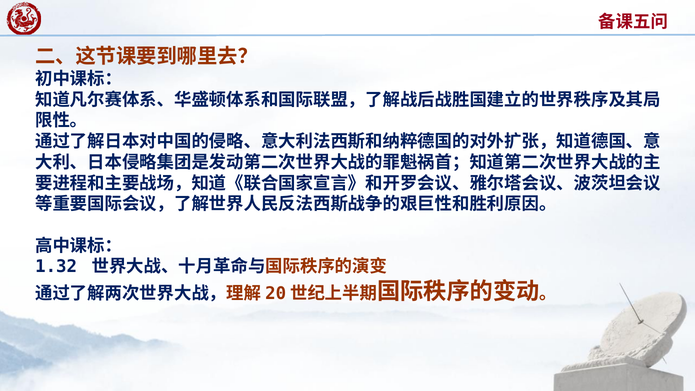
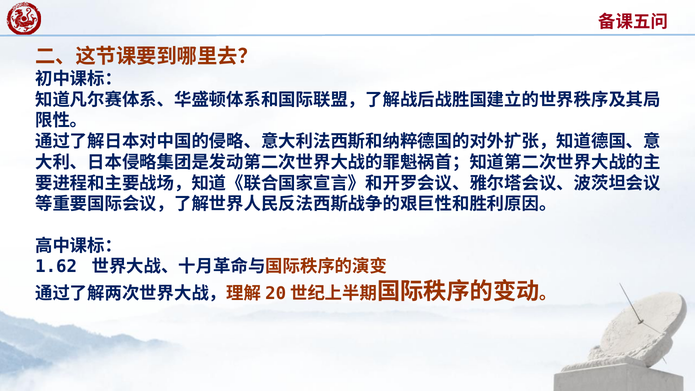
1.32: 1.32 -> 1.62 (56, 267)
